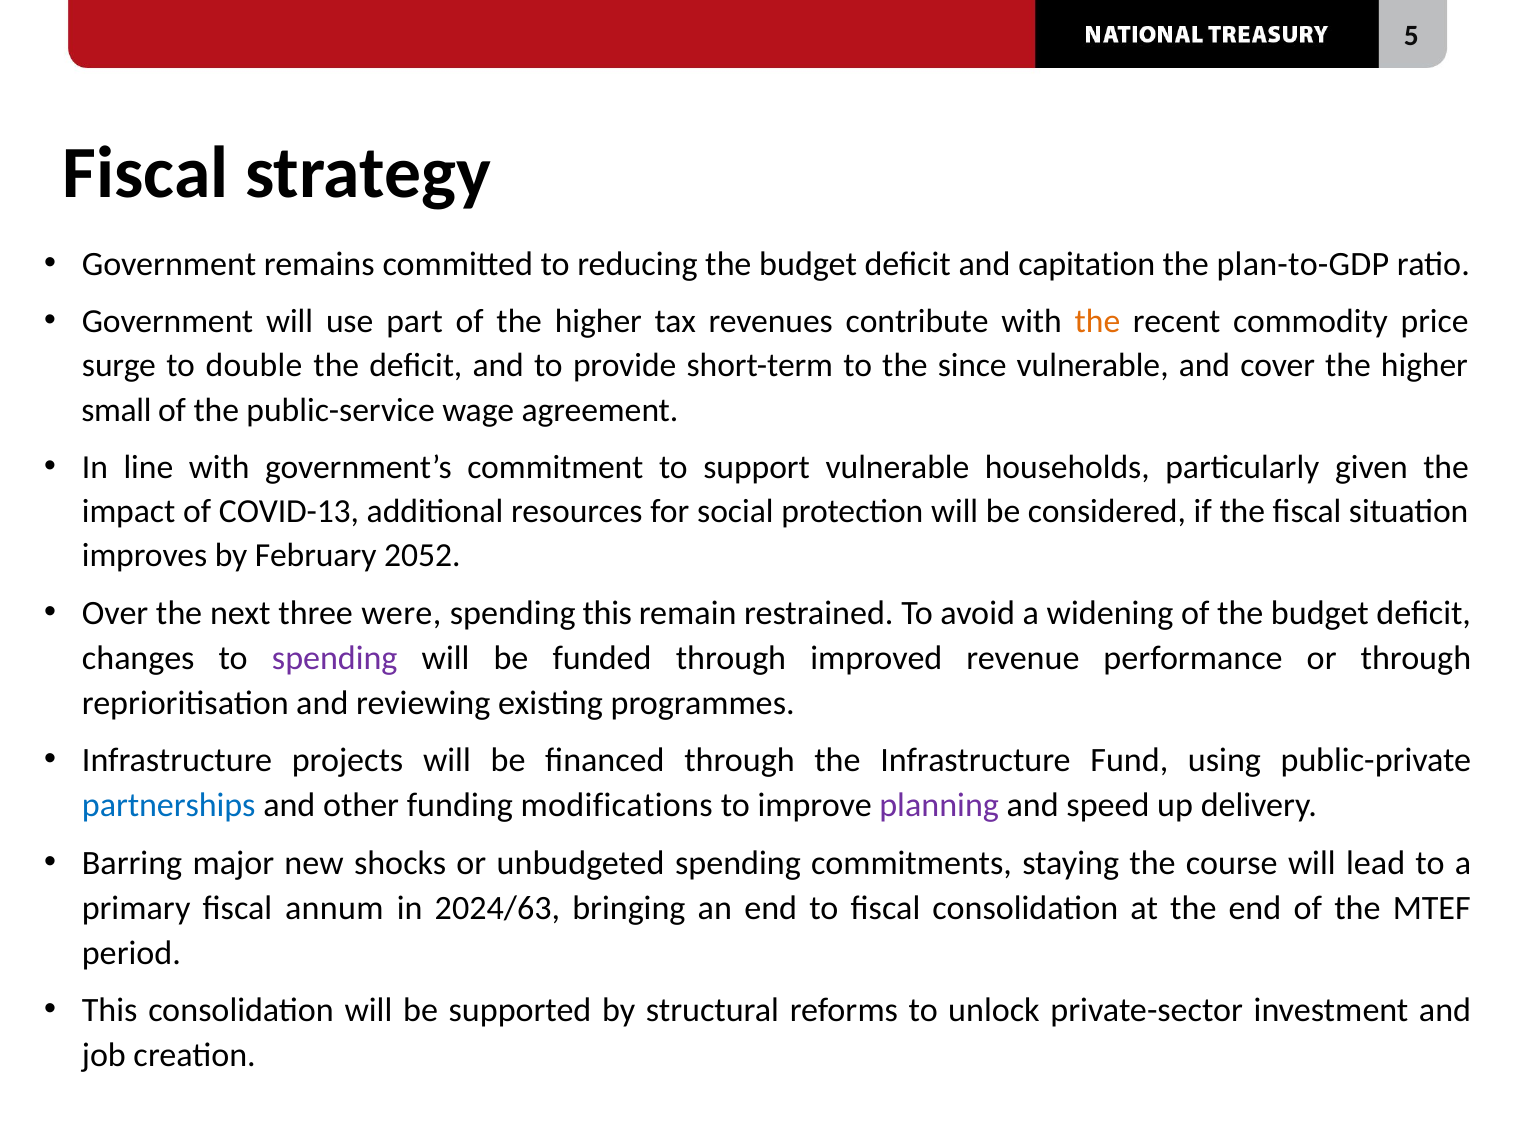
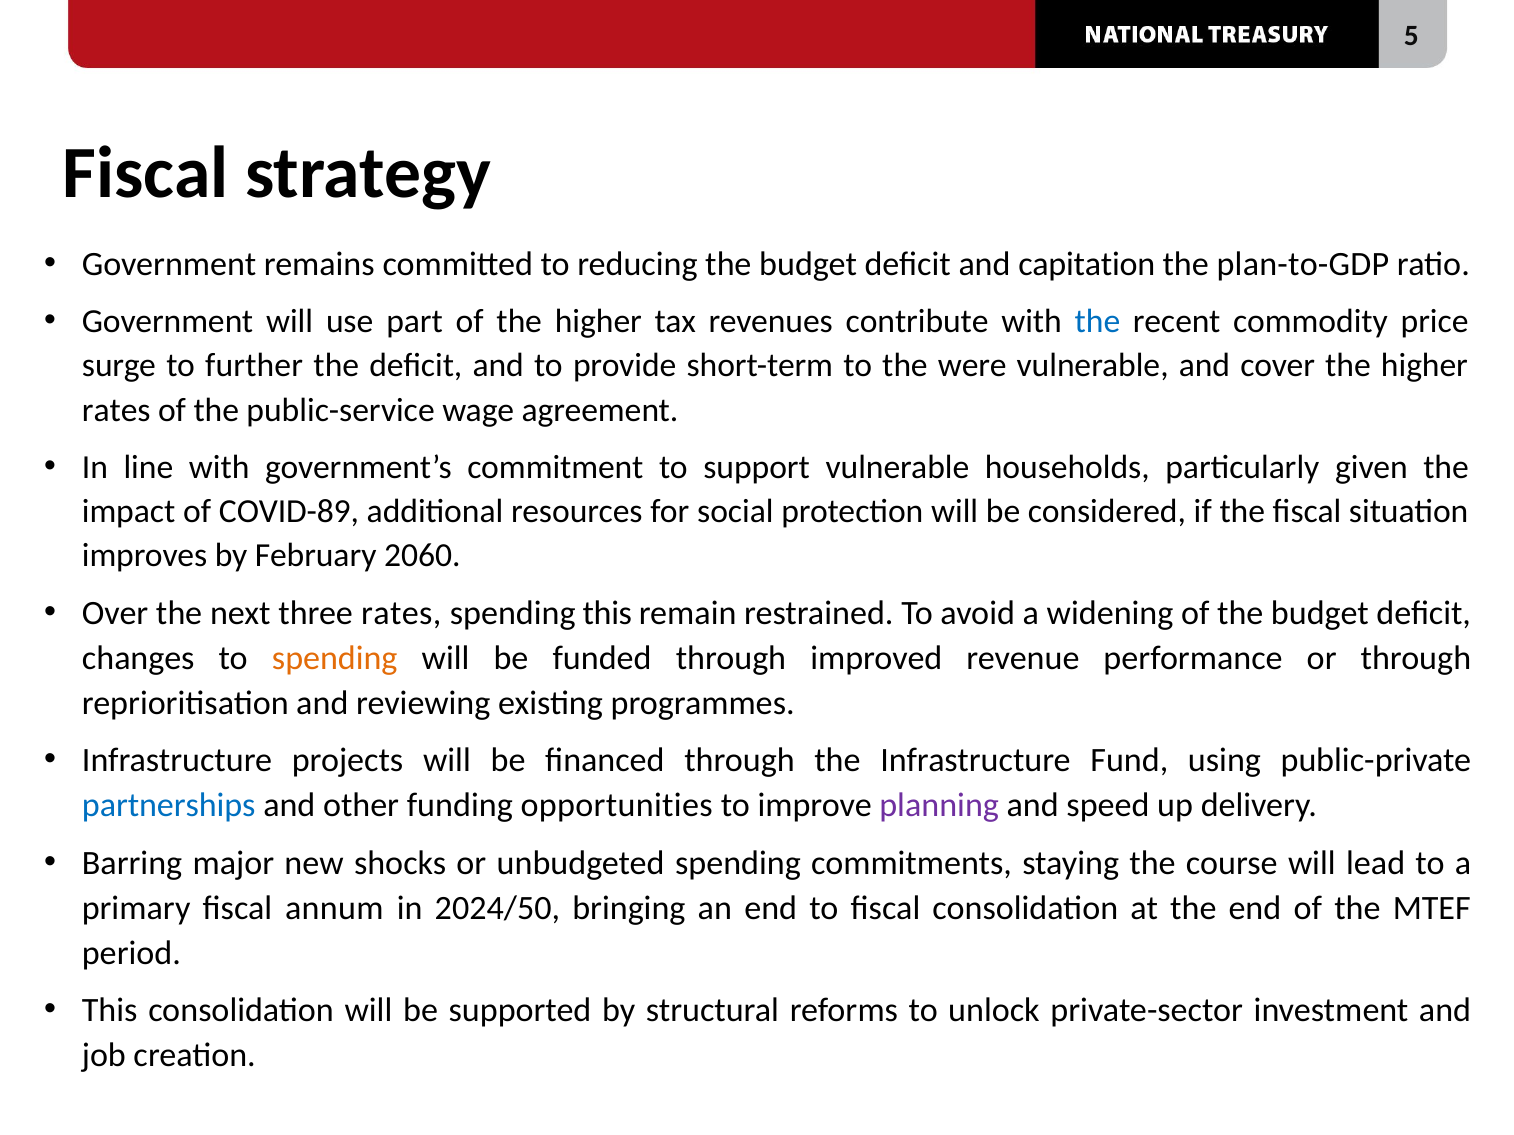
the colour: orange -> blue (1097, 322)
double: double -> further (254, 366)
since: since -> were (972, 366)
small: small -> rates (116, 410)
COVID-13: COVID-13 -> COVID-89 (289, 512)
2052: 2052 -> 2060 (422, 556)
three were: were -> rates (401, 613)
spending colour: purple -> orange (335, 658)
modifications: modifications -> opportunities (617, 806)
2024/63: 2024/63 -> 2024/50 (497, 908)
